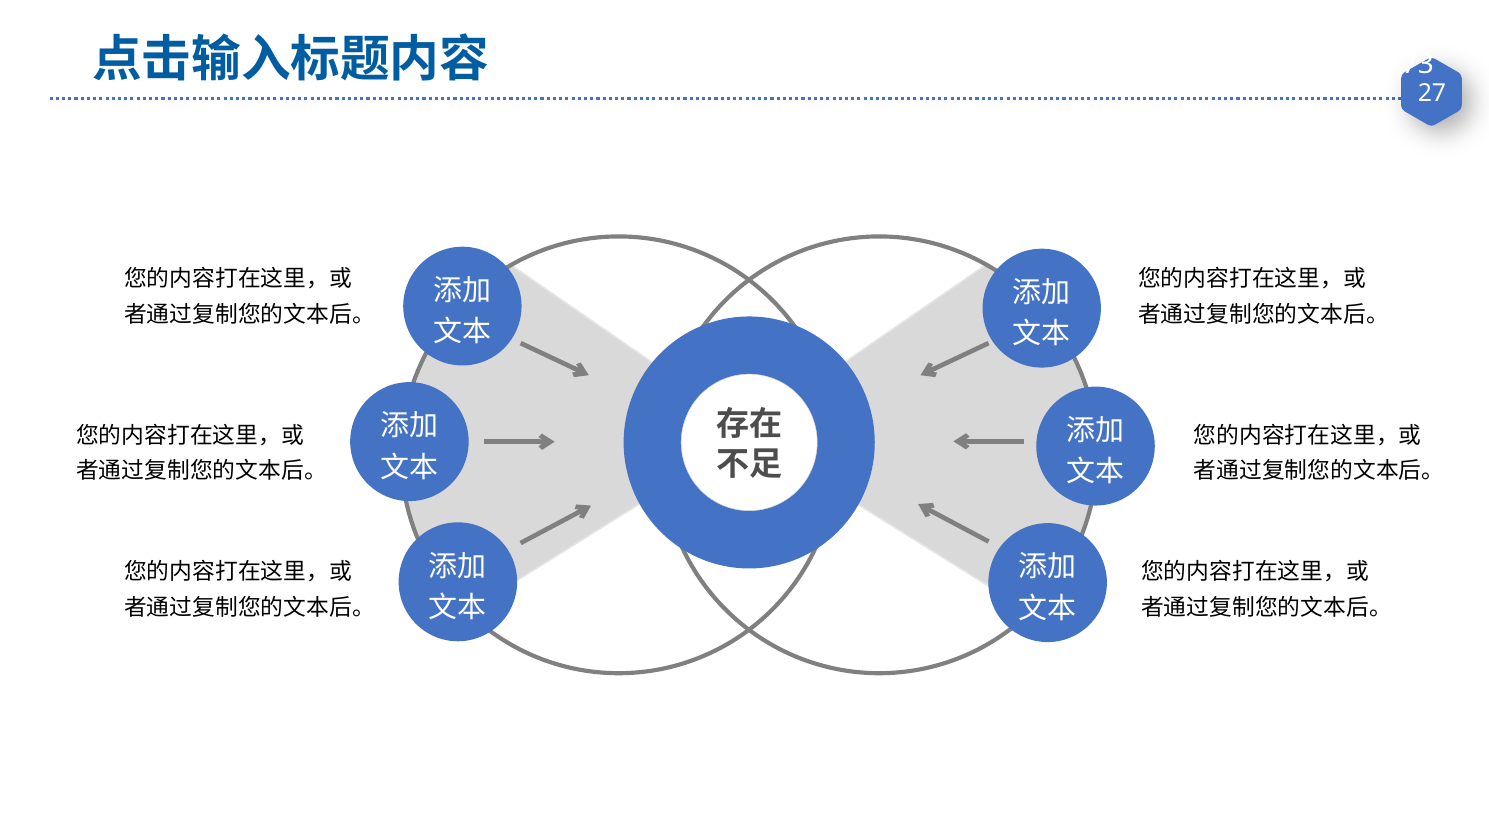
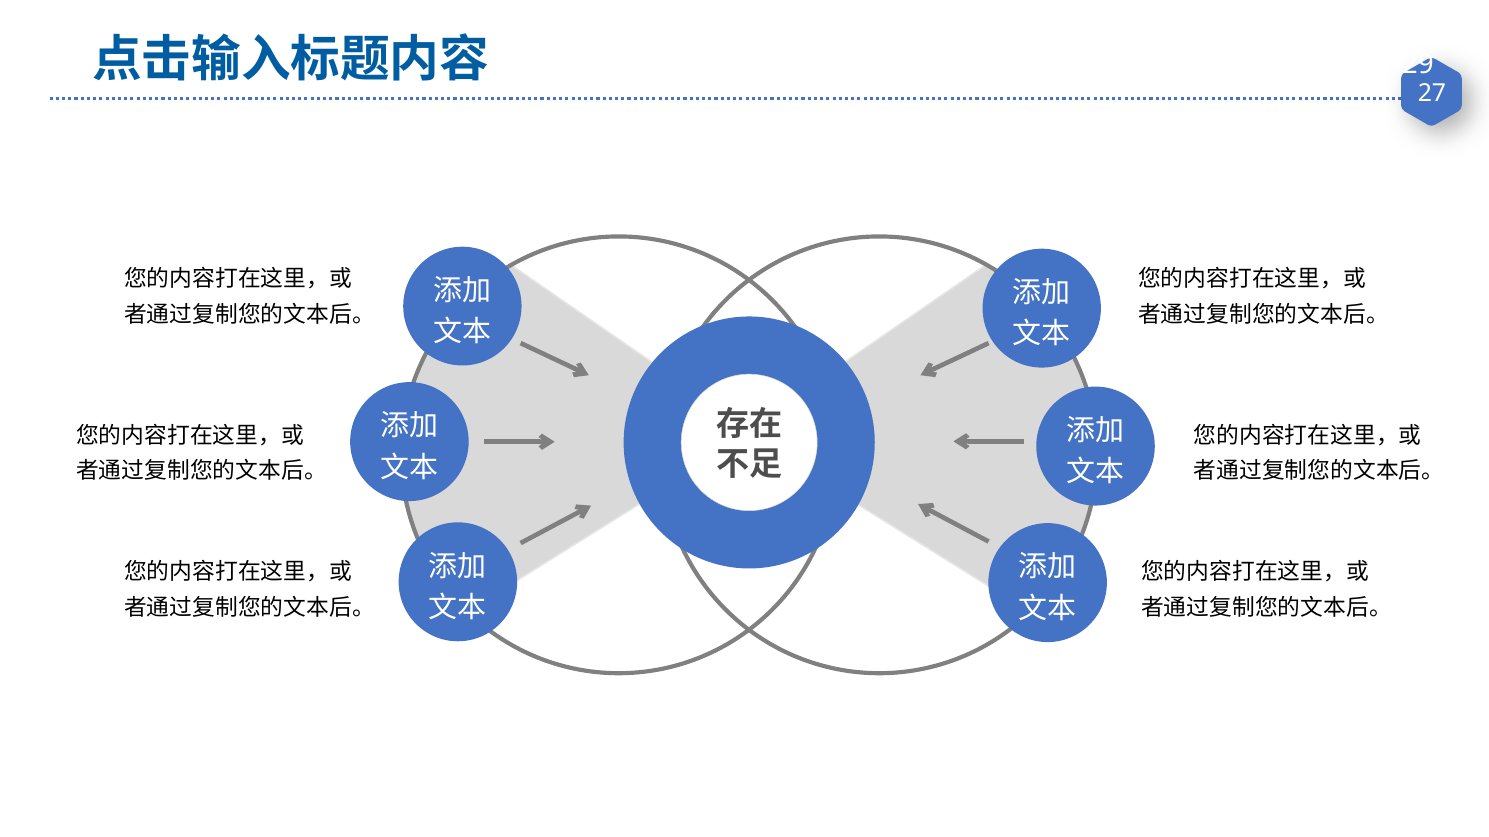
73: 73 -> 29 (1418, 65)
